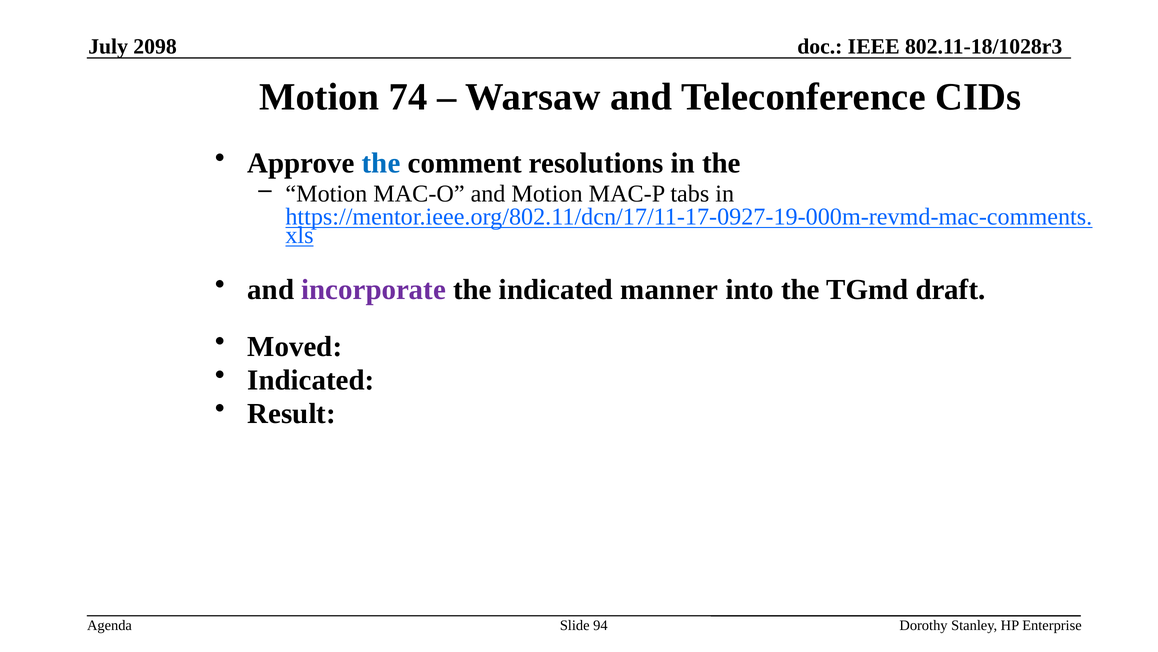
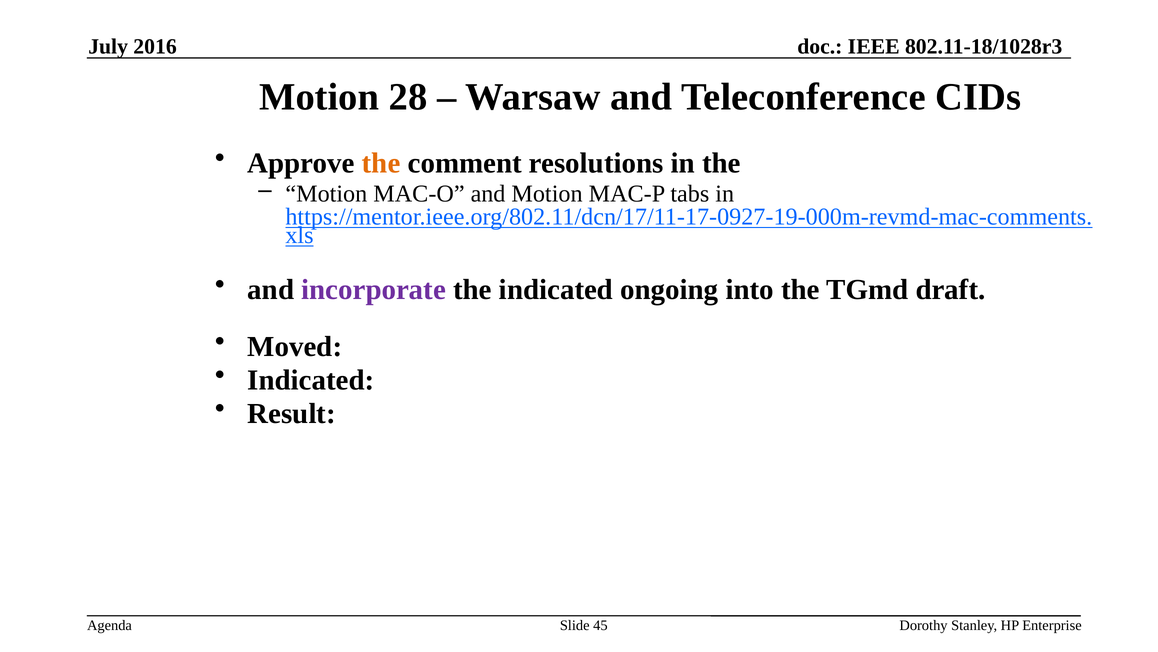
2098: 2098 -> 2016 (155, 46)
74: 74 -> 28 (408, 97)
the colour: blue -> orange (381, 163)
manner: manner -> ongoing (669, 289)
94: 94 -> 45 (600, 625)
